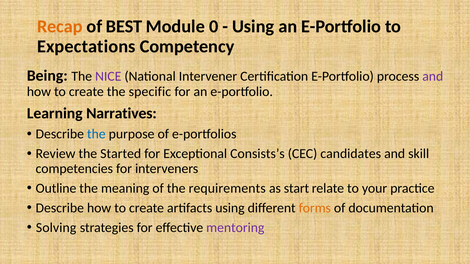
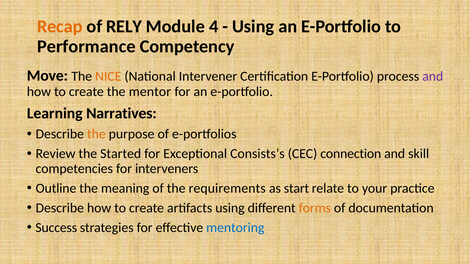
BEST: BEST -> RELY (124, 27)
0: 0 -> 4 (214, 27)
Expectations: Expectations -> Performance (86, 46)
Being: Being -> Move (47, 76)
NICE colour: purple -> orange (108, 77)
specific: specific -> mentor (150, 92)
the colour: blue -> orange (96, 134)
candidates: candidates -> connection (351, 154)
Solving: Solving -> Success (56, 228)
mentoring colour: purple -> blue (235, 228)
